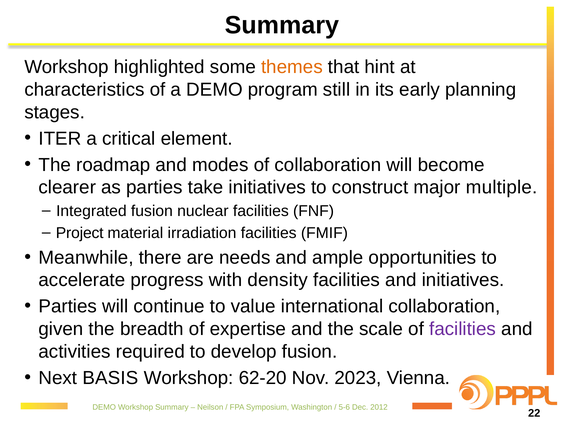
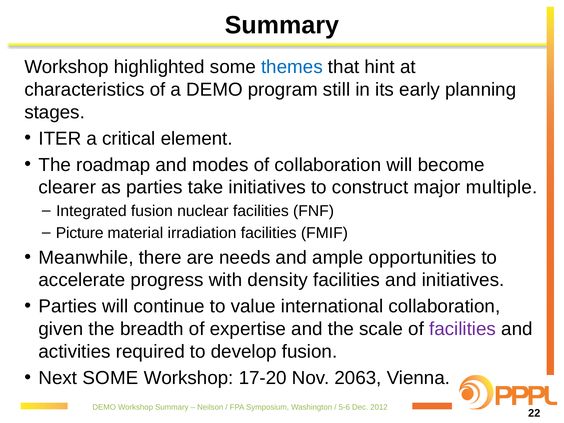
themes colour: orange -> blue (292, 67)
Project: Project -> Picture (80, 233)
Next BASIS: BASIS -> SOME (110, 378)
62-20: 62-20 -> 17-20 (263, 378)
2023: 2023 -> 2063 (358, 378)
